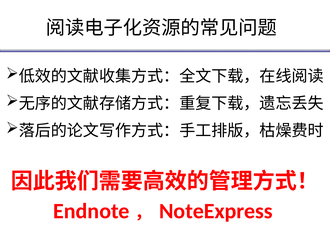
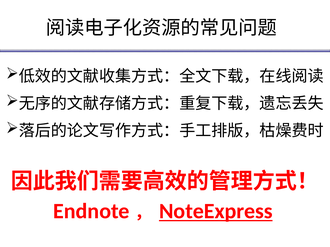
NoteExpress underline: none -> present (216, 212)
